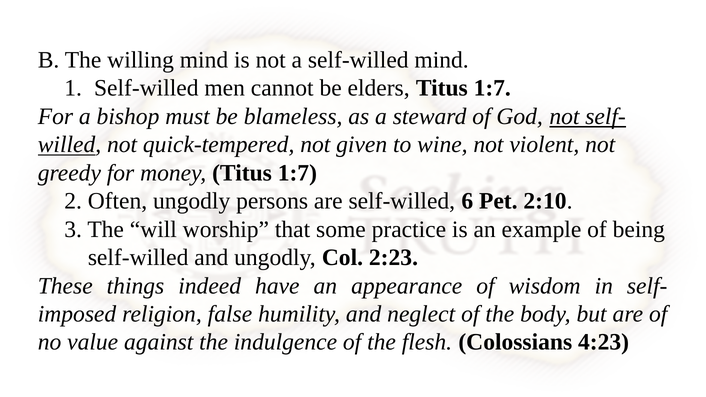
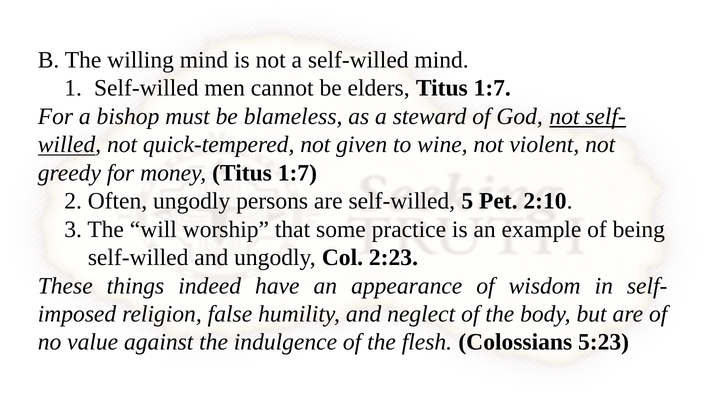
6: 6 -> 5 (467, 201)
4:23: 4:23 -> 5:23 (604, 342)
